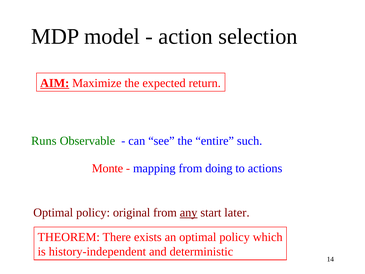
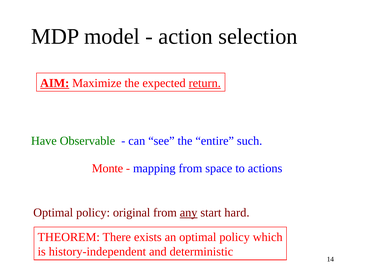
return underline: none -> present (205, 83)
Runs: Runs -> Have (44, 141)
doing: doing -> space (219, 168)
later: later -> hard (237, 212)
